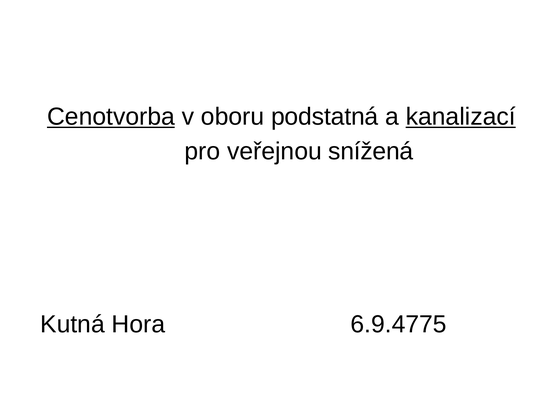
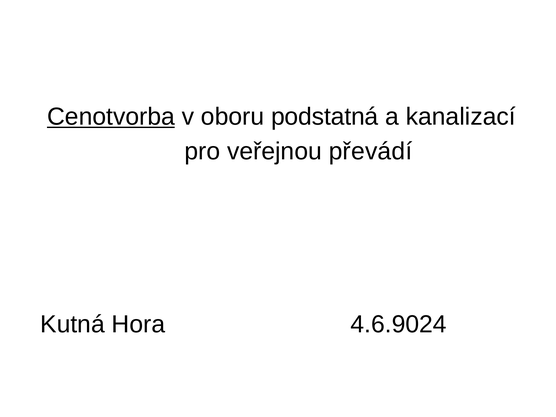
kanalizací underline: present -> none (461, 117)
snížená: snížená -> převádí (371, 151)
6.9.4775: 6.9.4775 -> 4.6.9024 (399, 324)
